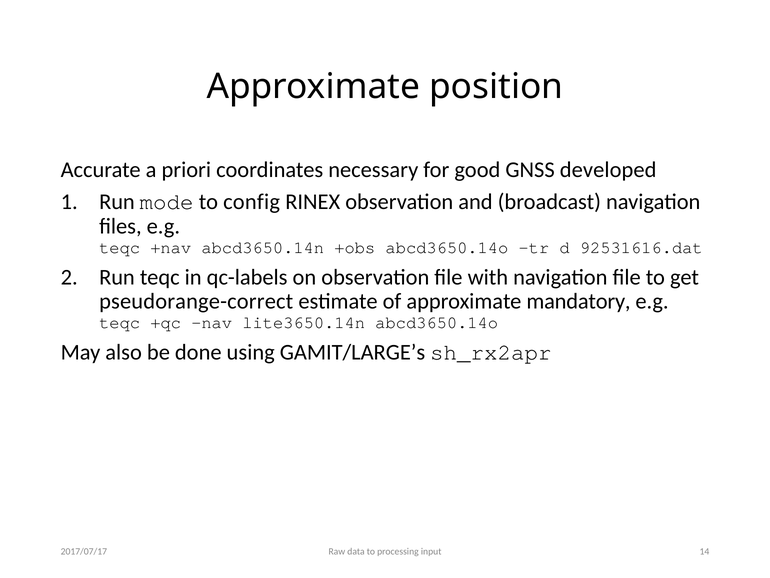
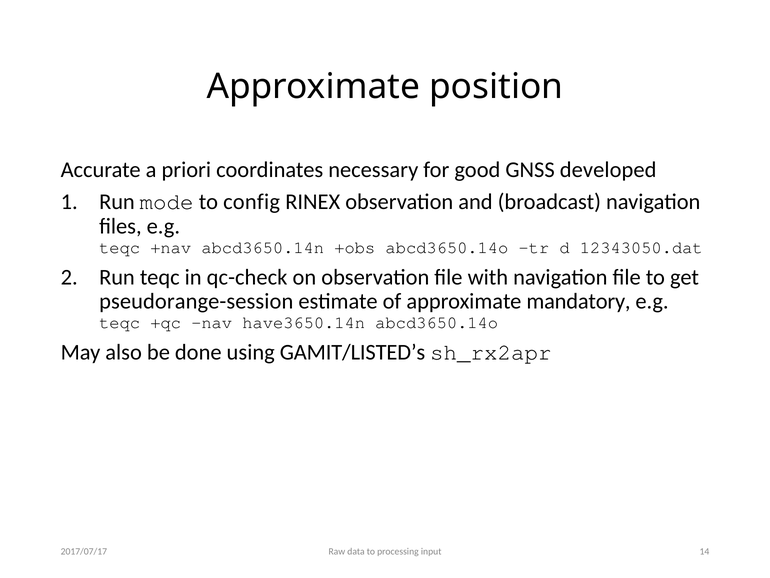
92531616.dat: 92531616.dat -> 12343050.dat (641, 247)
qc-labels: qc-labels -> qc-check (247, 277)
pseudorange-correct: pseudorange-correct -> pseudorange-session (196, 301)
lite3650.14n: lite3650.14n -> have3650.14n (304, 322)
GAMIT/LARGE’s: GAMIT/LARGE’s -> GAMIT/LISTED’s (353, 352)
